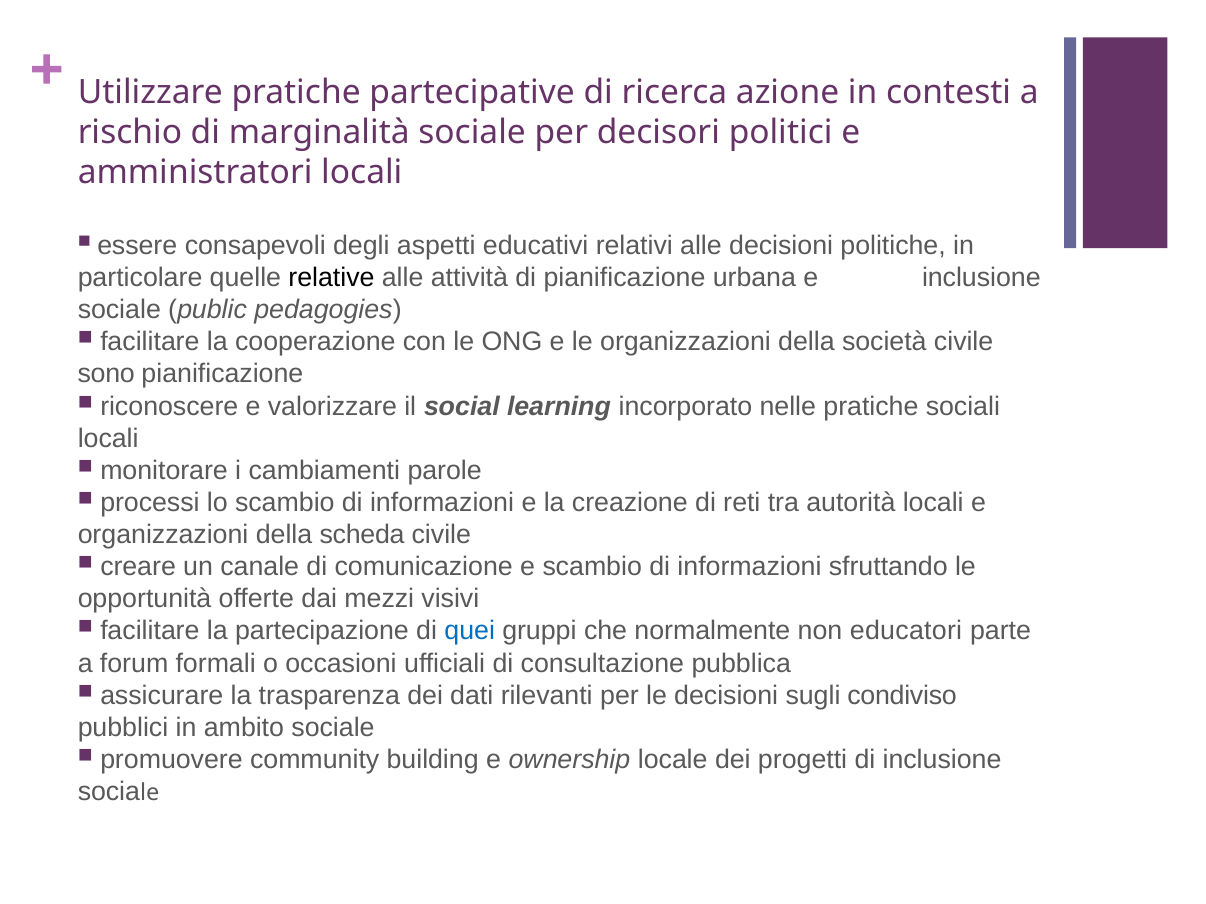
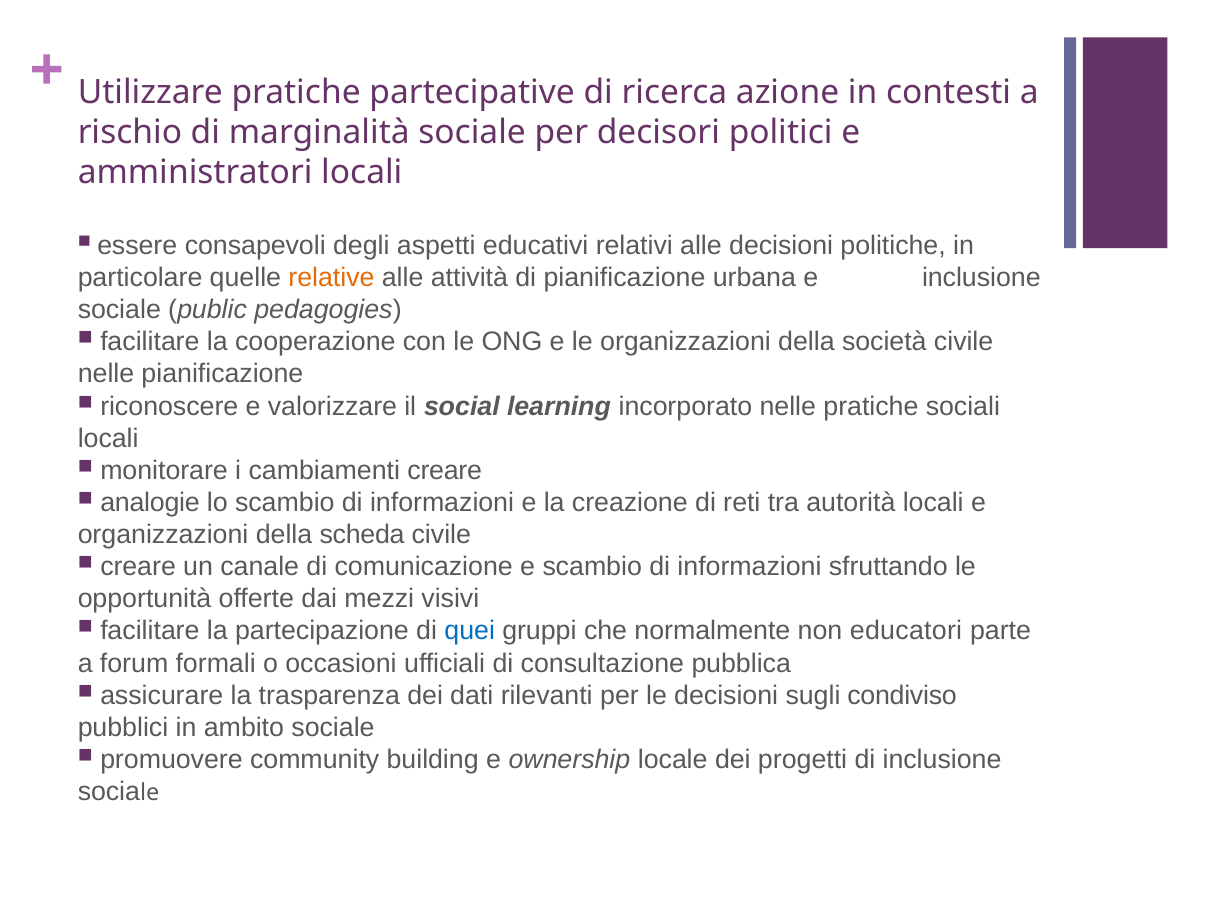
relative colour: black -> orange (331, 278)
sono: sono -> nelle (106, 374)
cambiamenti parole: parole -> creare (445, 471)
processi: processi -> analogie (150, 503)
